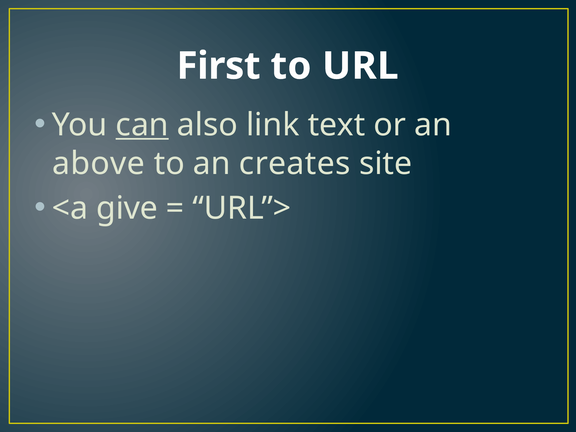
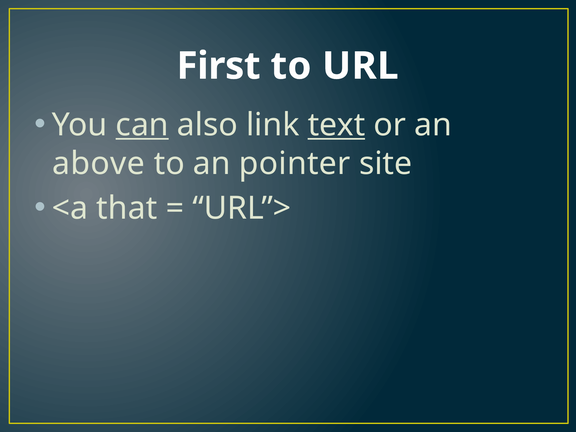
text underline: none -> present (336, 125)
creates: creates -> pointer (295, 163)
give: give -> that (127, 208)
